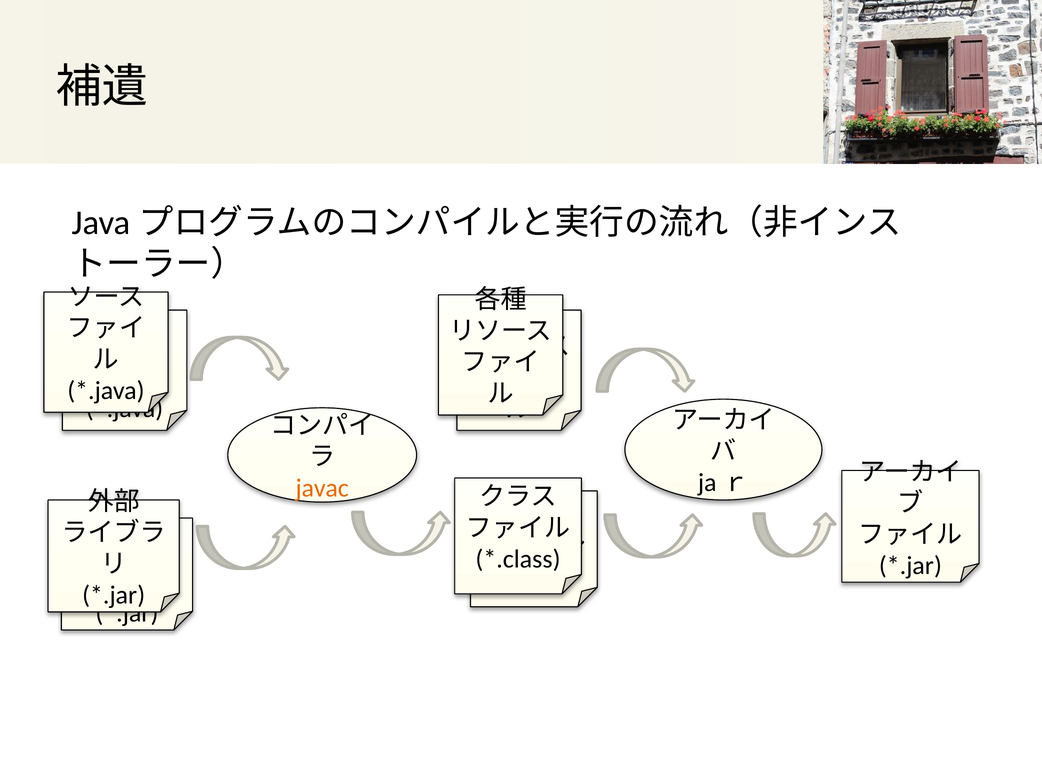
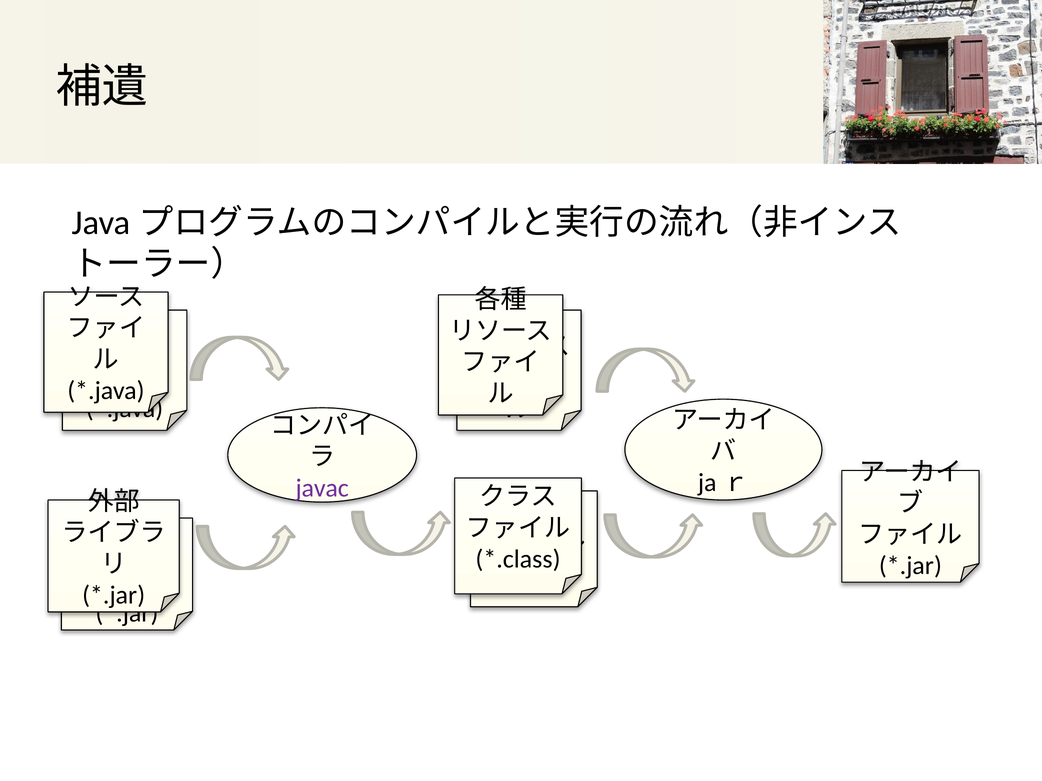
javac colour: orange -> purple (322, 488)
